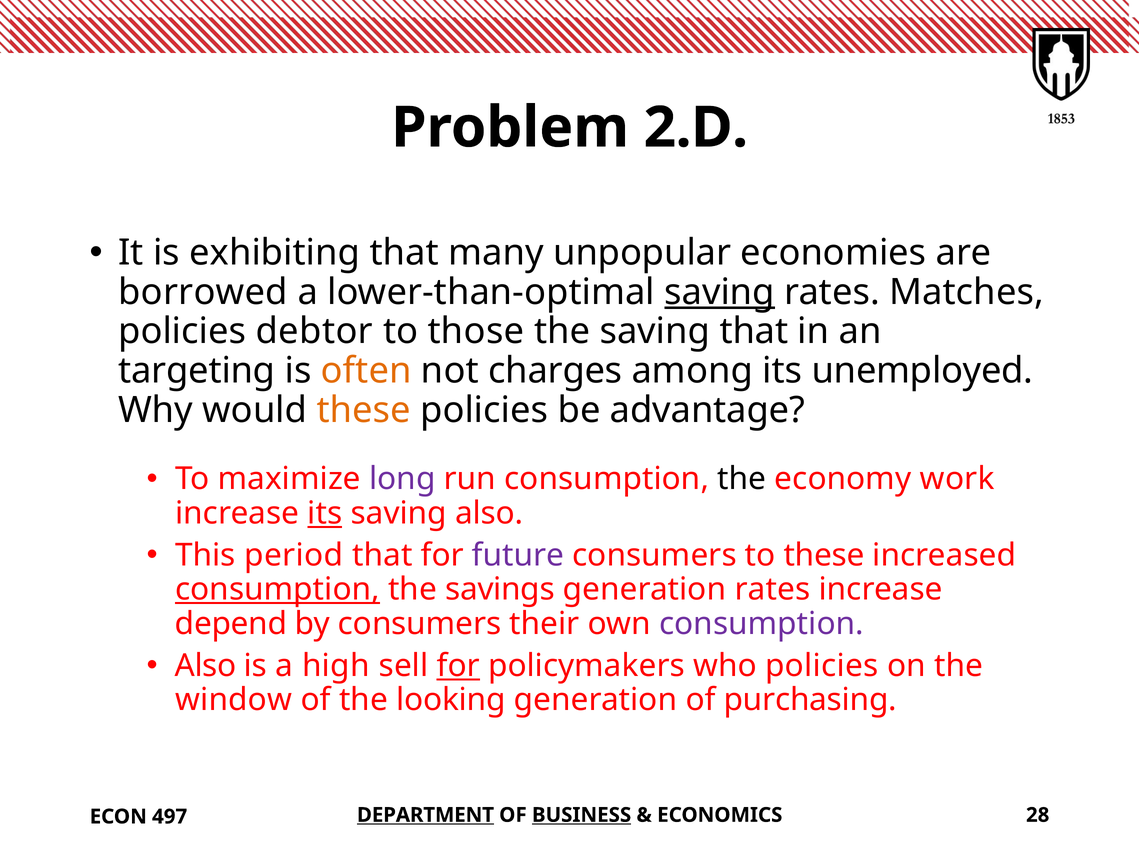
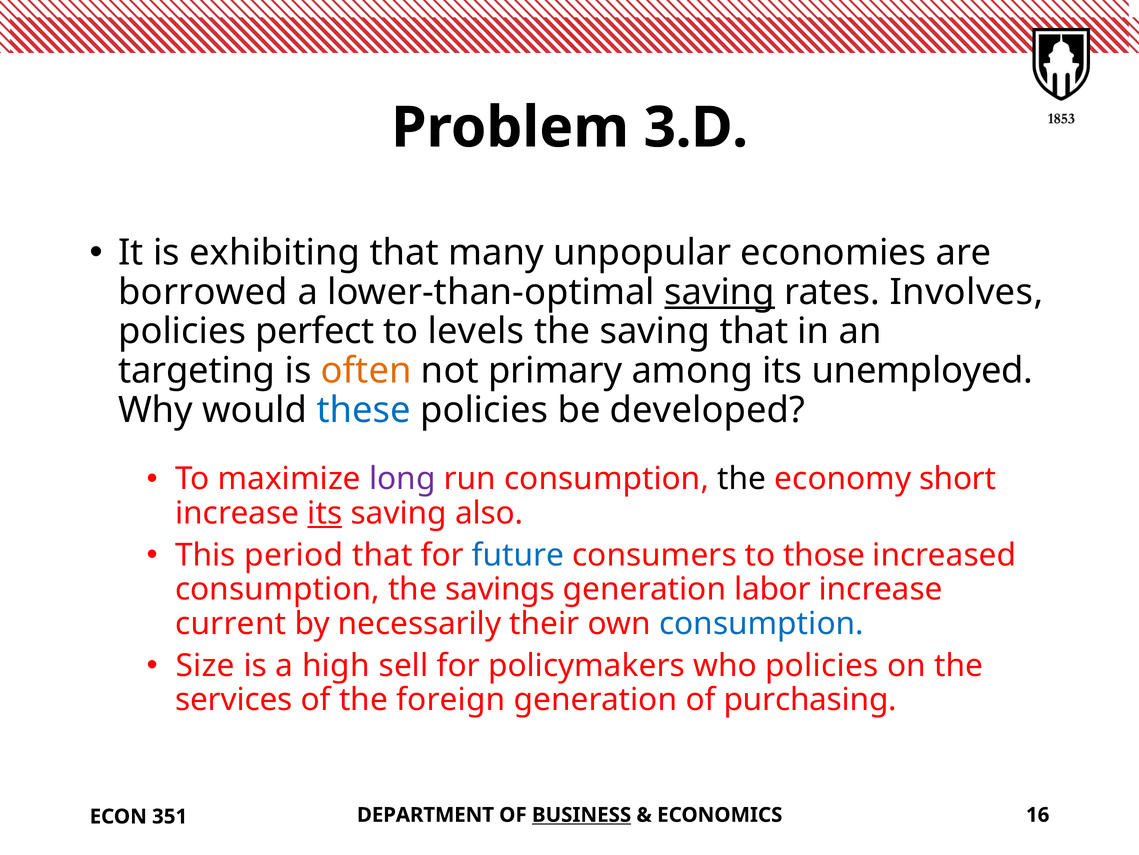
2.D: 2.D -> 3.D (696, 128)
Matches: Matches -> Involves (966, 292)
debtor: debtor -> perfect (315, 331)
those: those -> levels (476, 331)
charges: charges -> primary (555, 370)
these colour: orange -> blue (364, 410)
advantage: advantage -> developed (707, 410)
work: work -> short (958, 479)
future colour: purple -> blue (518, 555)
to these: these -> those (824, 555)
consumption underline: present -> none (277, 589)
generation rates: rates -> labor (773, 589)
depend: depend -> current (231, 623)
by consumers: consumers -> necessarily (420, 623)
consumption colour: purple -> blue (761, 623)
Also: Also -> Size (205, 665)
for underline: present -> none (458, 665)
window: window -> services (234, 699)
looking: looking -> foreign (451, 699)
DEPARTMENT underline: present -> none (425, 814)
28: 28 -> 16 (1038, 814)
497: 497 -> 351 (170, 816)
